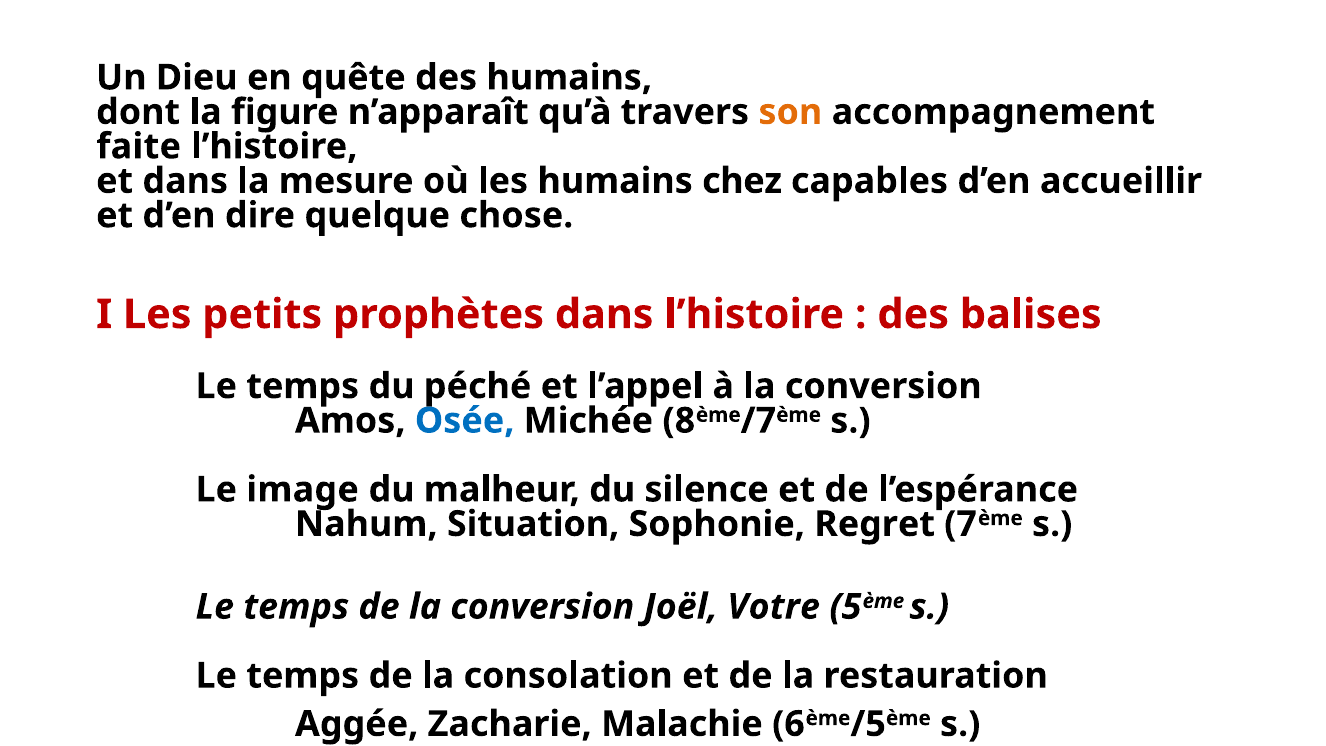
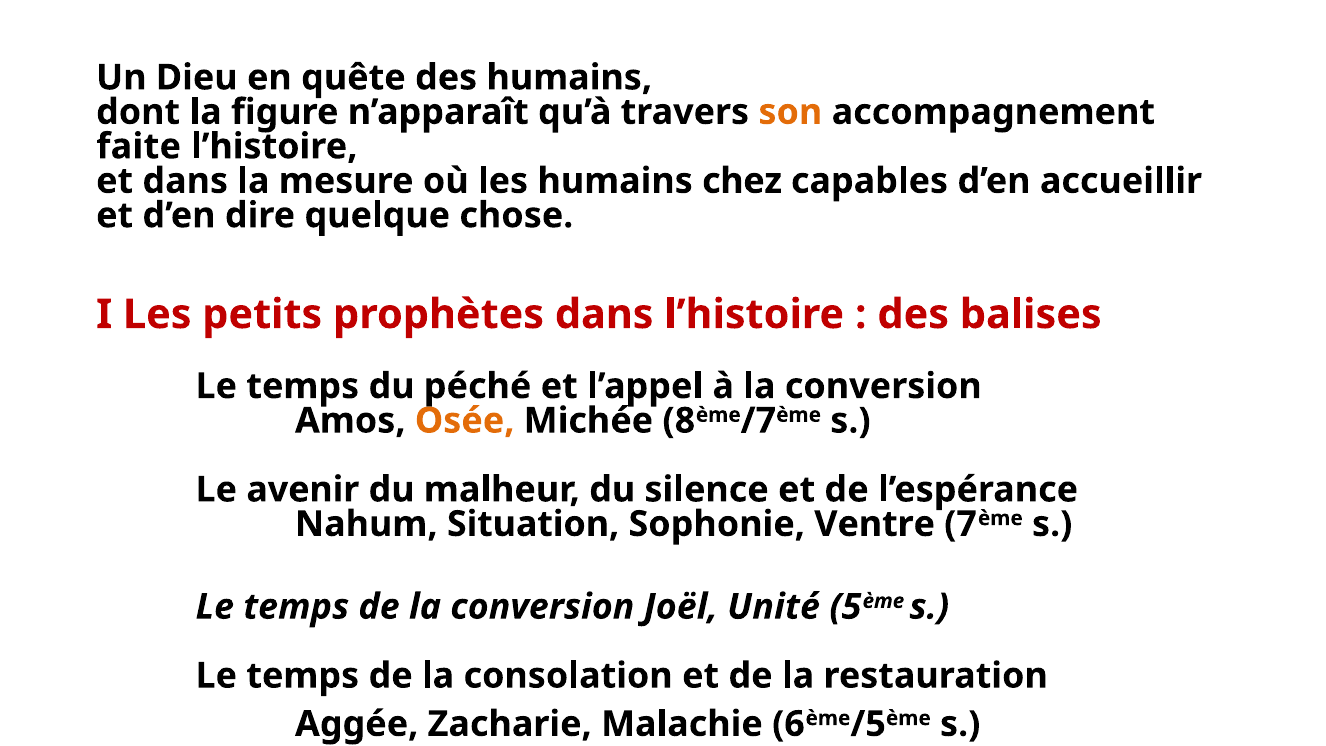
Osée colour: blue -> orange (465, 421)
image: image -> avenir (303, 490)
Regret: Regret -> Ventre (875, 524)
Votre: Votre -> Unité (774, 607)
